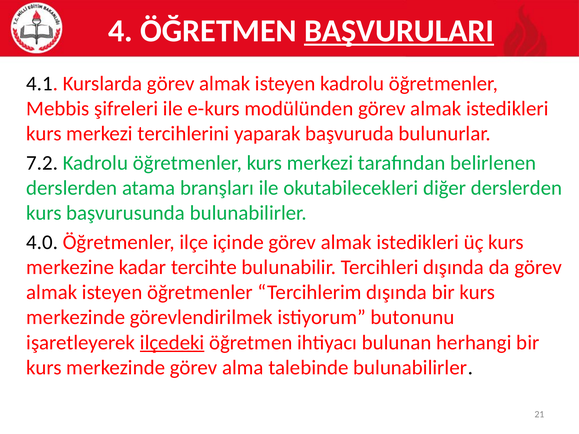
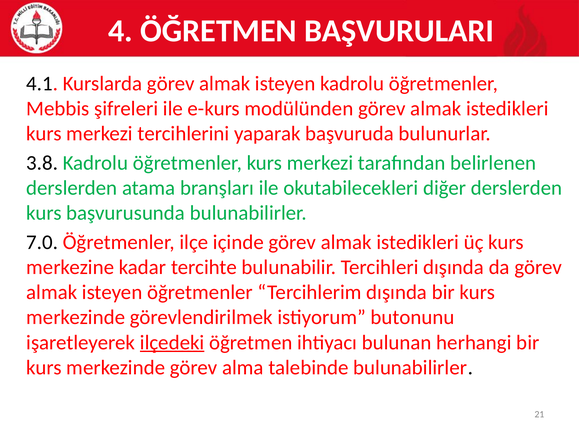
BAŞVURULARI underline: present -> none (399, 31)
7.2: 7.2 -> 3.8 (42, 163)
4.0: 4.0 -> 7.0 (42, 242)
